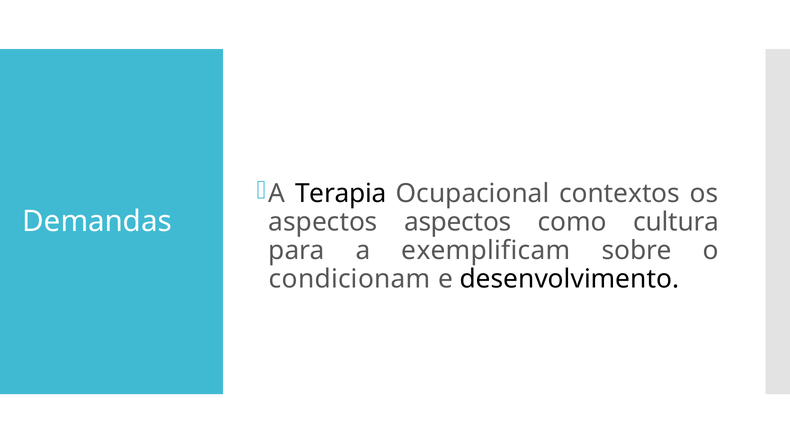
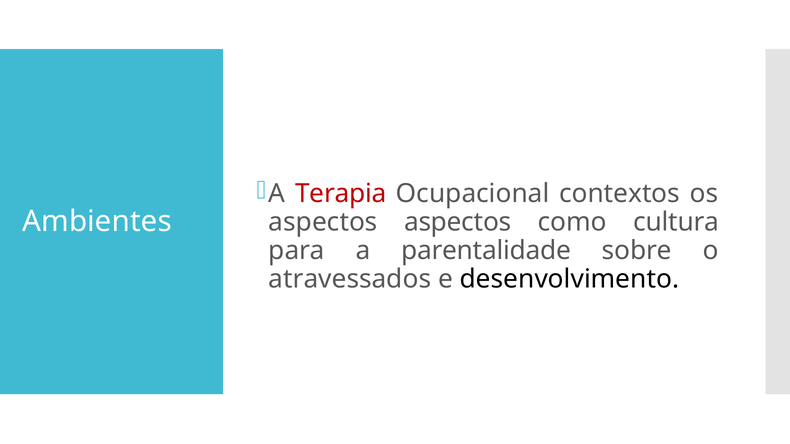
Terapia colour: black -> red (341, 194)
Demandas: Demandas -> Ambientes (97, 222)
exemplificam: exemplificam -> parentalidade (486, 251)
condicionam: condicionam -> atravessados (350, 279)
